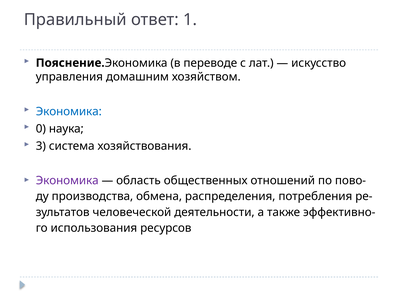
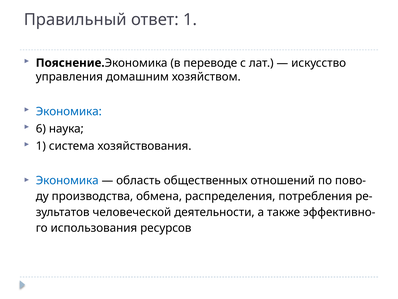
0: 0 -> 6 (41, 128)
3: 3 -> 1 (41, 146)
Экономика colour: purple -> blue (67, 180)
